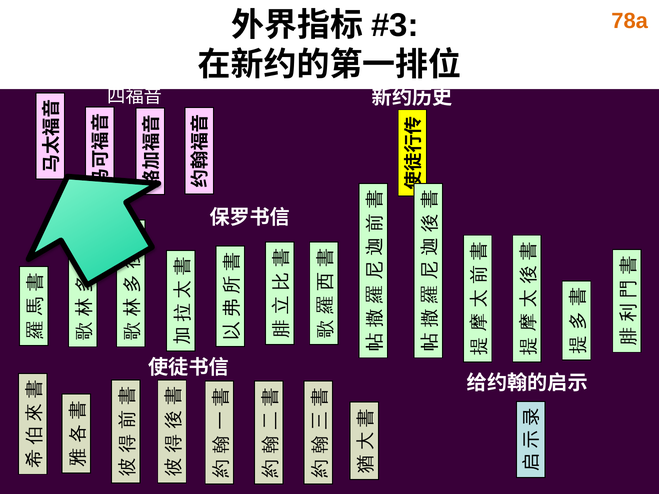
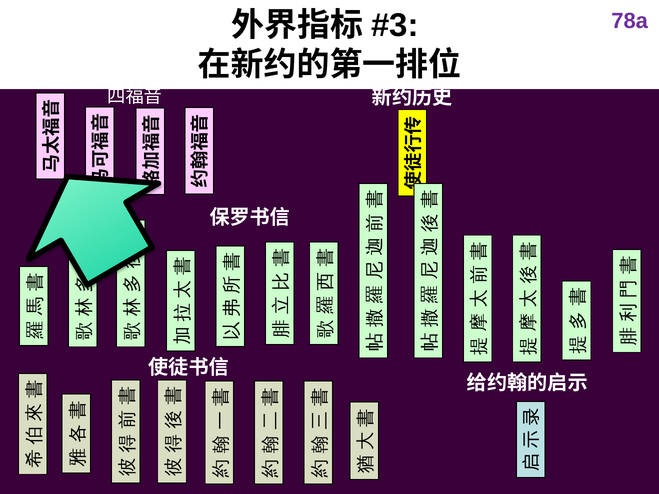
78a colour: orange -> purple (630, 21)
